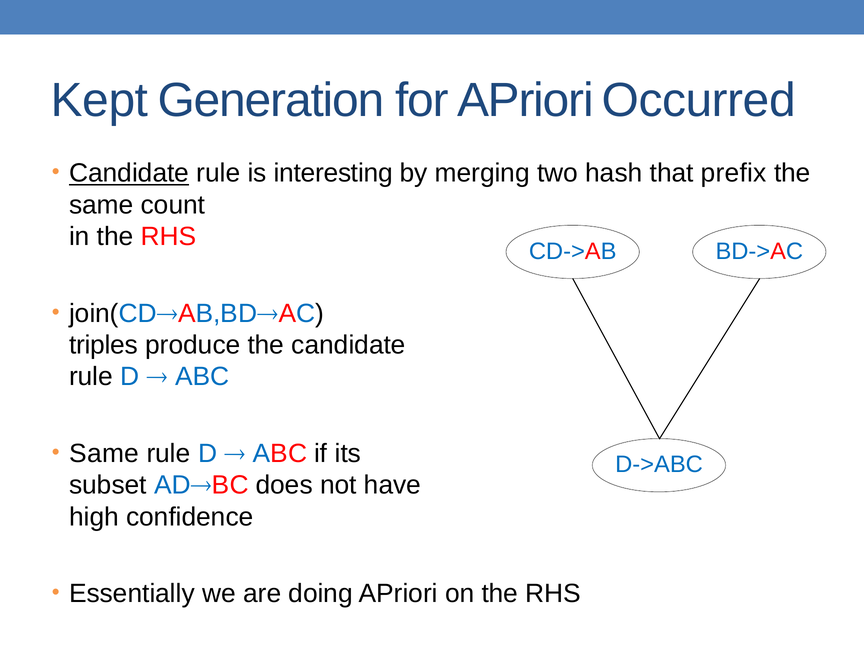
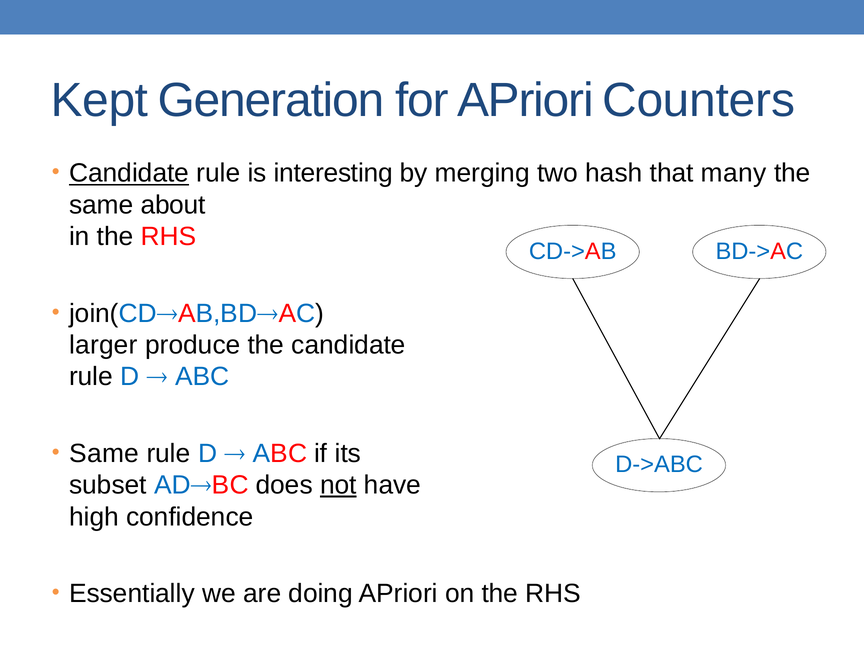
Occurred: Occurred -> Counters (699, 101)
prefix: prefix -> many (734, 173)
count: count -> about (173, 205)
triples: triples -> larger (103, 345)
not underline: none -> present (338, 485)
